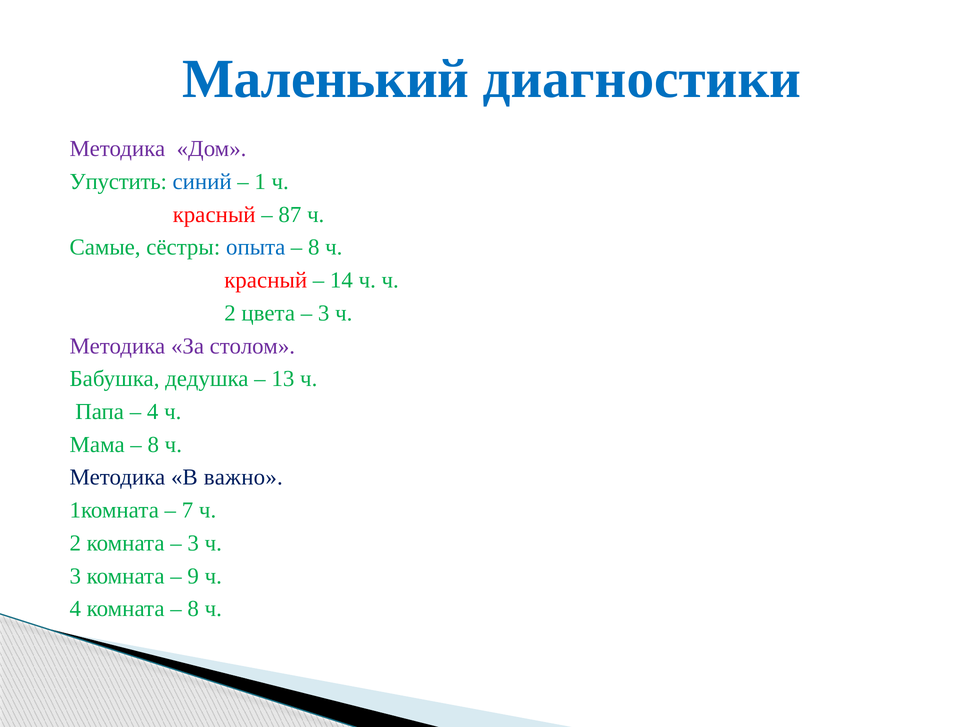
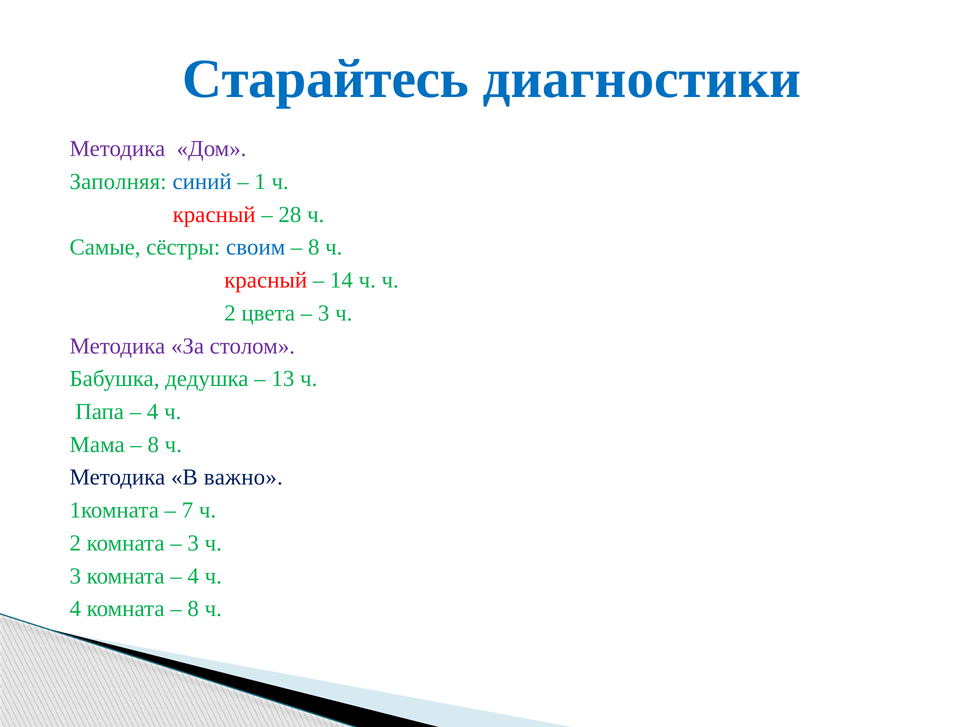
Маленький: Маленький -> Старайтесь (326, 79)
Упустить: Упустить -> Заполняя (118, 182)
87: 87 -> 28 (290, 214)
опыта: опыта -> своим (256, 247)
9: 9 -> 4 (193, 576)
